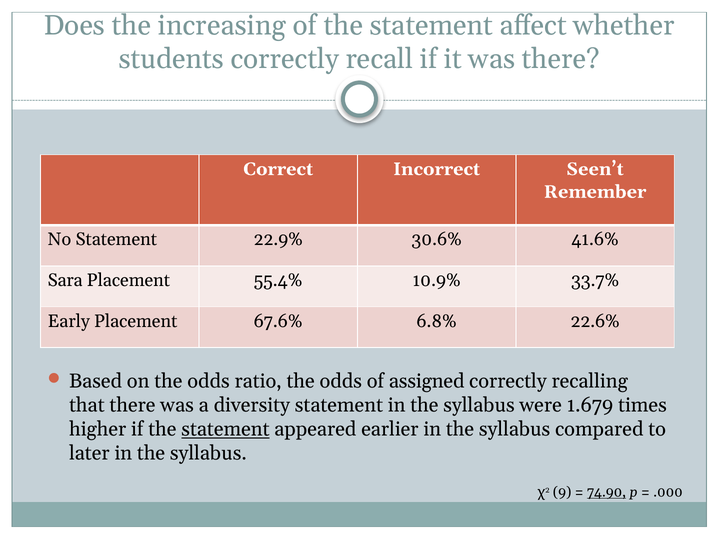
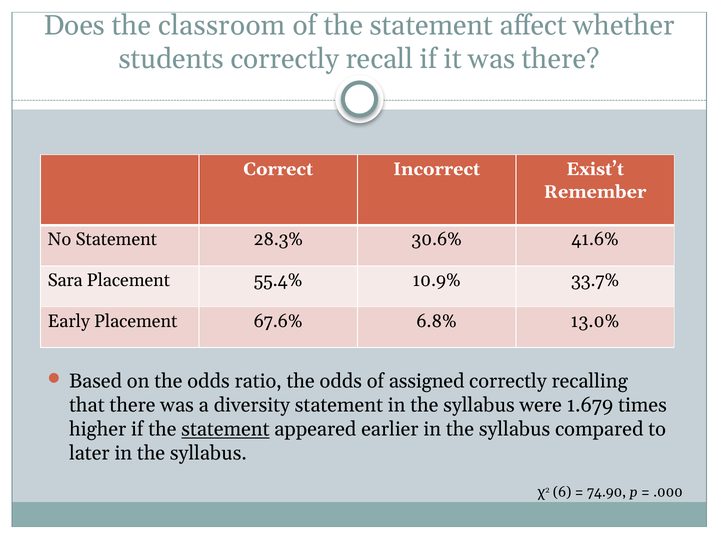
increasing: increasing -> classroom (222, 26)
Seen’t: Seen’t -> Exist’t (595, 169)
22.9%: 22.9% -> 28.3% (278, 240)
22.6%: 22.6% -> 13.0% (595, 321)
9: 9 -> 6 (562, 492)
74.90 underline: present -> none (607, 492)
